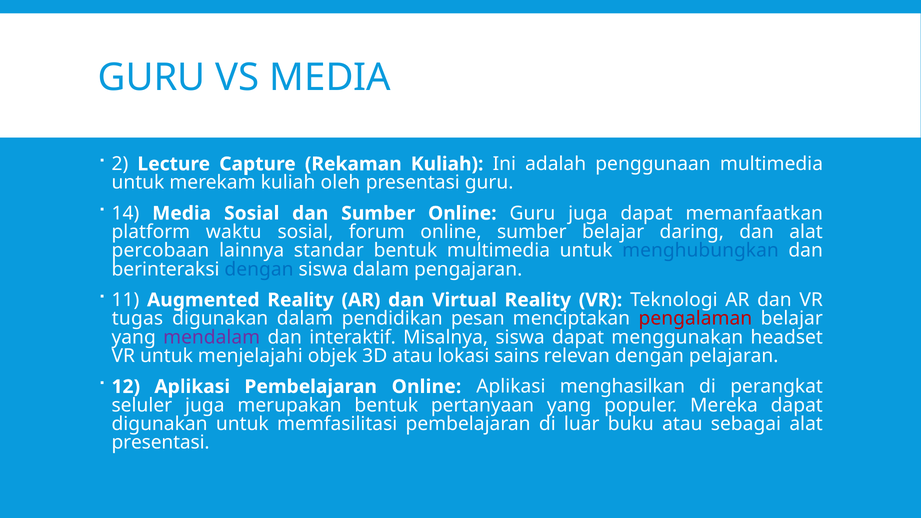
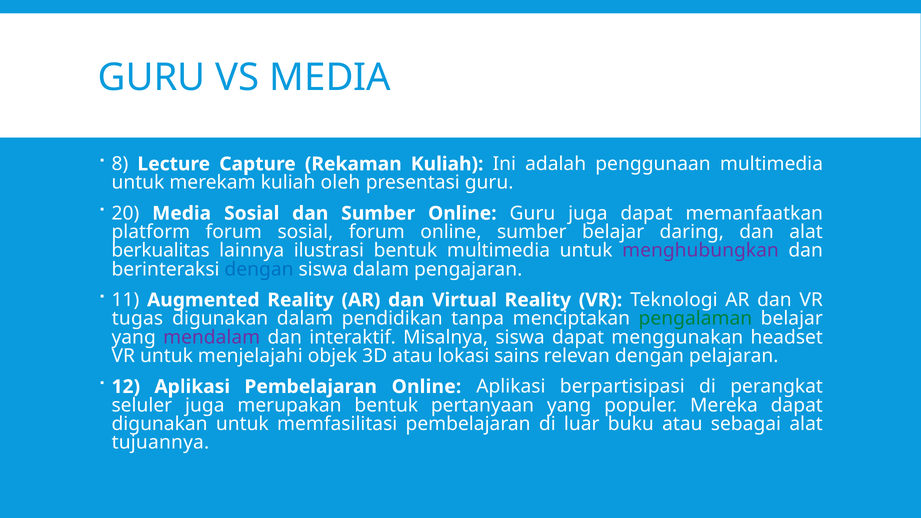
2: 2 -> 8 (120, 164)
14: 14 -> 20 (125, 213)
platform waktu: waktu -> forum (234, 232)
percobaan: percobaan -> berkualitas (161, 251)
standar: standar -> ilustrasi (329, 251)
menghubungkan colour: blue -> purple (700, 251)
pesan: pesan -> tanpa (478, 319)
pengalaman colour: red -> green (695, 319)
menghasilkan: menghasilkan -> berpartisipasi (622, 387)
presentasi: presentasi -> tujuannya (160, 443)
